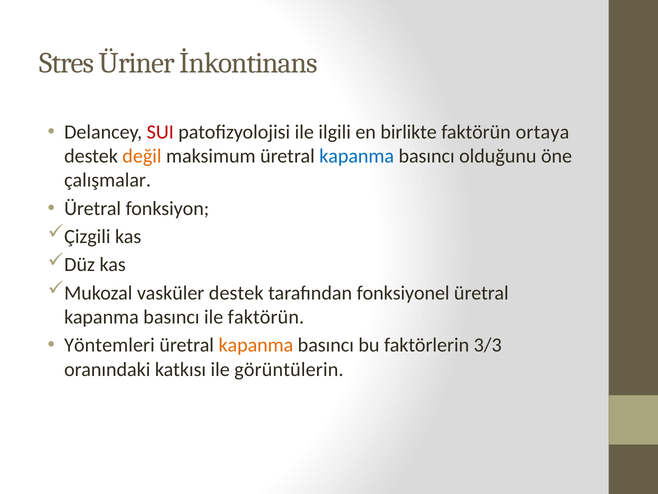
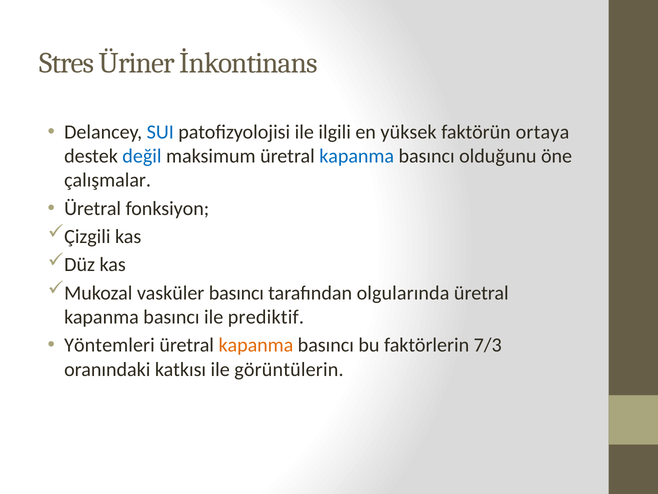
SUI colour: red -> blue (160, 132)
birlikte: birlikte -> yüksek (409, 132)
değil colour: orange -> blue (142, 156)
vasküler destek: destek -> basıncı (236, 293)
fonksiyonel: fonksiyonel -> olgularında (403, 293)
ile faktörün: faktörün -> prediktif (266, 317)
3/3: 3/3 -> 7/3 (488, 345)
